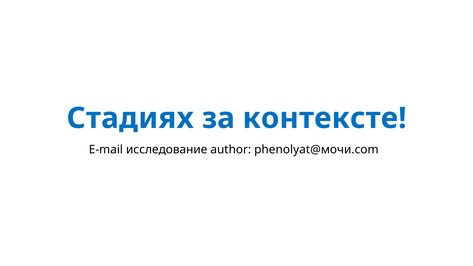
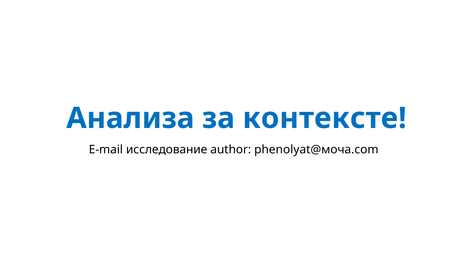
Стадиях: Стадиях -> Анализа (130, 118)
phenolyat@мочи.com: phenolyat@мочи.com -> phenolyat@моча.com (316, 149)
